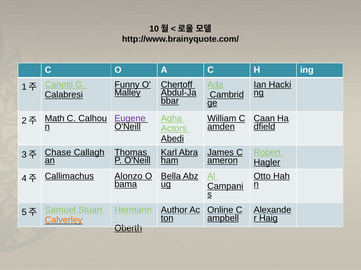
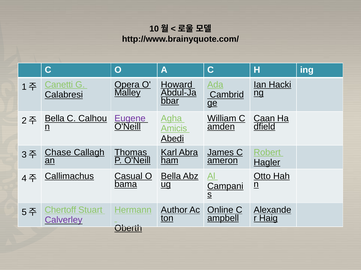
Funny: Funny -> Opera (127, 85)
Chertoff: Chertoff -> Howard (177, 85)
Math: Math -> Bella (55, 119)
Actors: Actors -> Amicis (174, 129)
Alonzo: Alonzo -> Casual (128, 177)
Samuel: Samuel -> Chertoff (60, 210)
Calverley colour: orange -> purple (64, 221)
